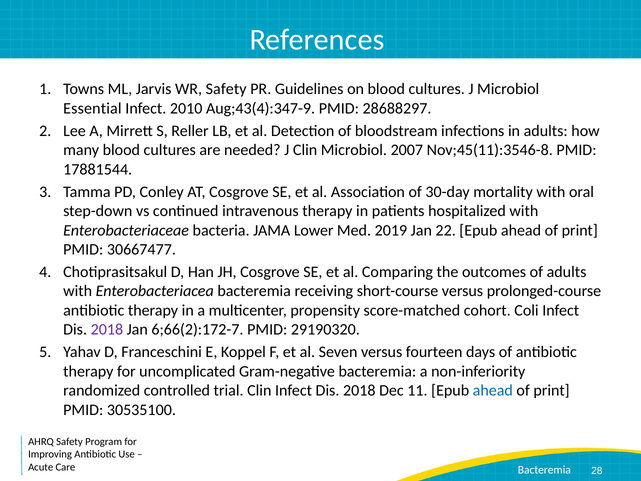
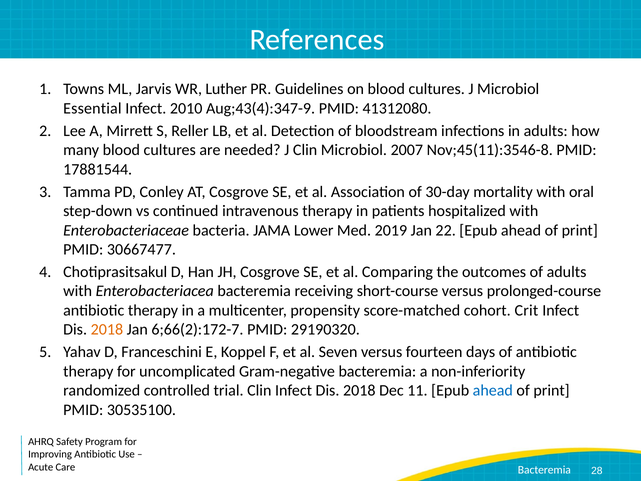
WR Safety: Safety -> Luther (226, 89)
28688297: 28688297 -> 41312080 (397, 108)
Coli: Coli -> Crit (526, 310)
2018 colour: purple -> orange (107, 329)
